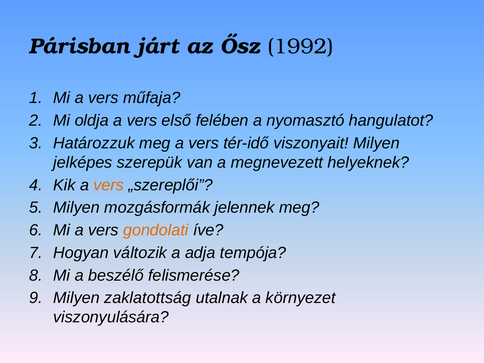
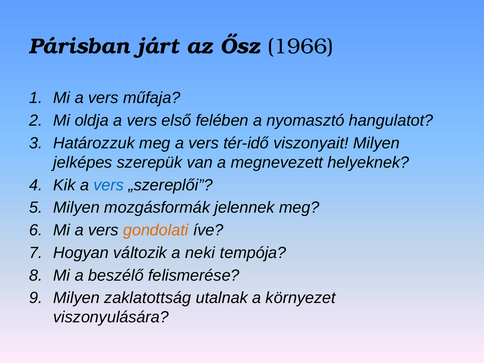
1992: 1992 -> 1966 (301, 46)
vers colour: orange -> blue (109, 185)
adja: adja -> neki (200, 253)
